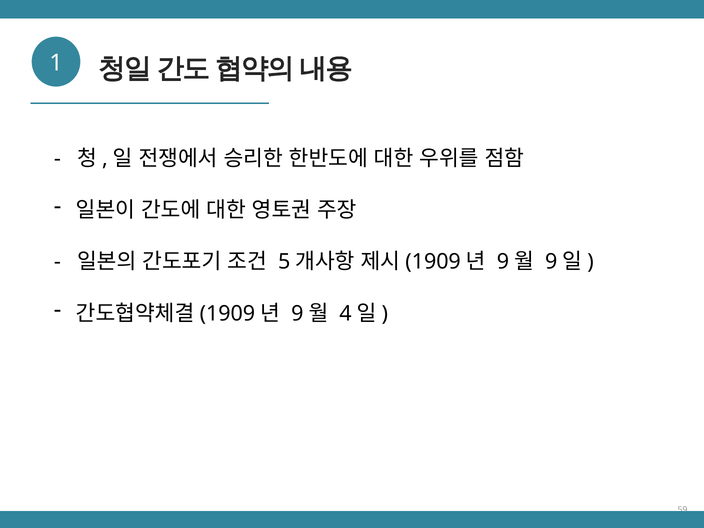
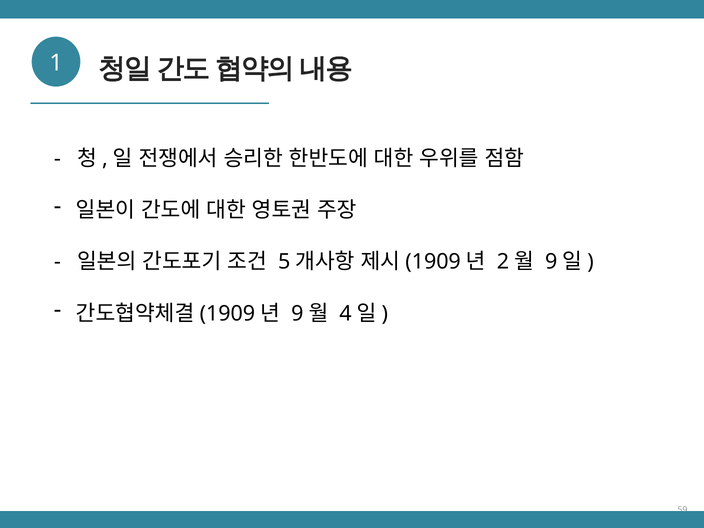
9: 9 -> 2 (503, 262)
